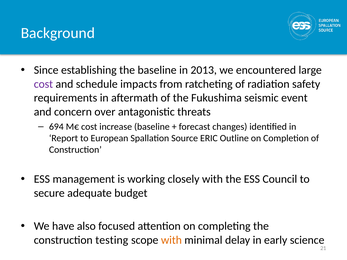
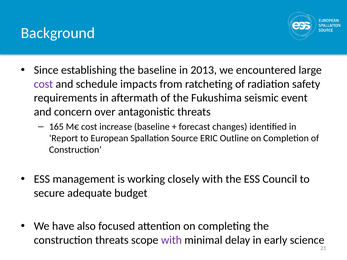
694: 694 -> 165 (56, 127)
construction testing: testing -> threats (112, 240)
with colour: orange -> purple (171, 240)
